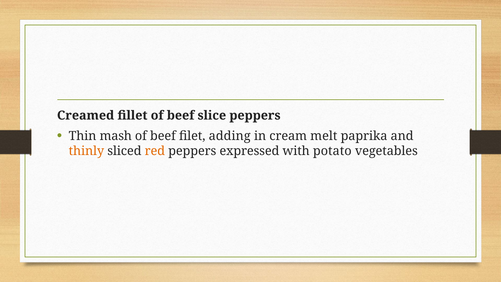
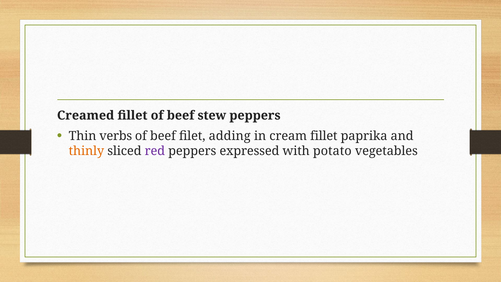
slice: slice -> stew (212, 115)
mash: mash -> verbs (116, 136)
cream melt: melt -> fillet (324, 136)
red colour: orange -> purple (155, 151)
